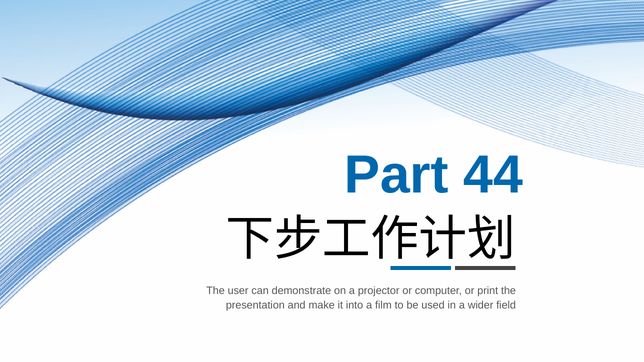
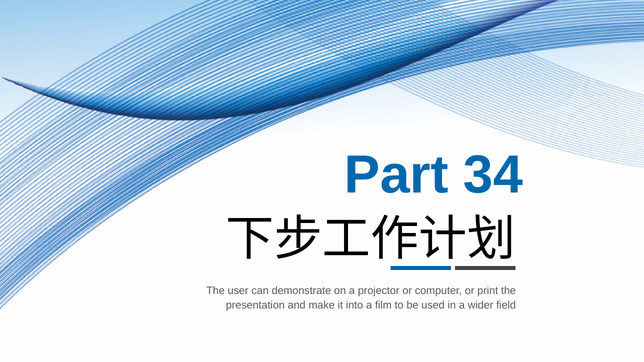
44: 44 -> 34 (493, 175)
